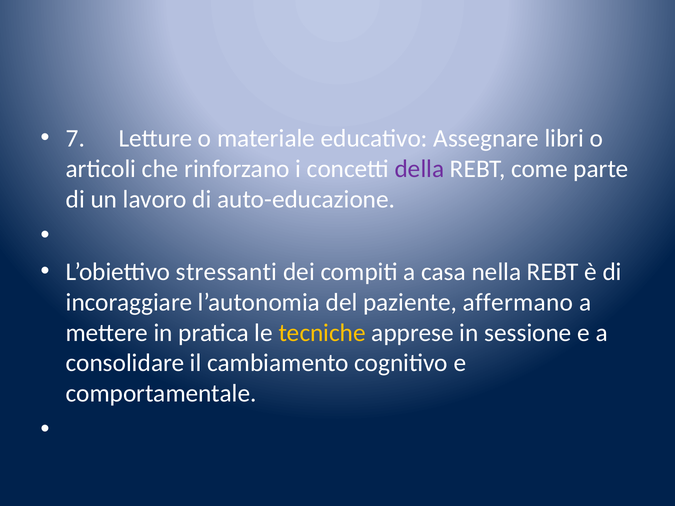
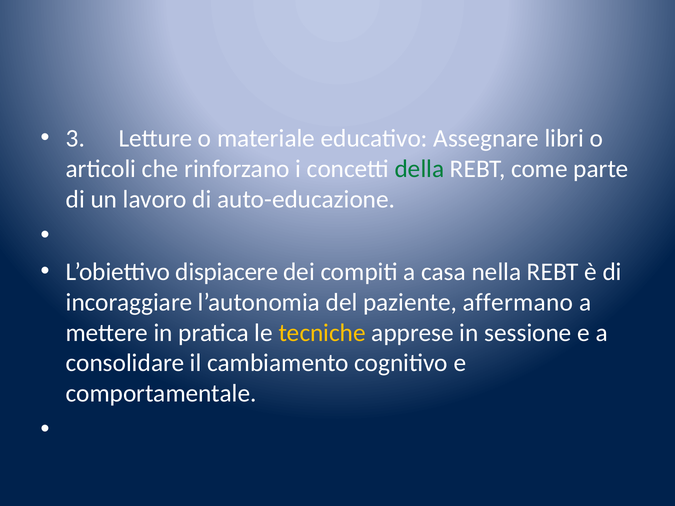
7: 7 -> 3 (75, 138)
della colour: purple -> green (419, 169)
stressanti: stressanti -> dispiacere (227, 272)
